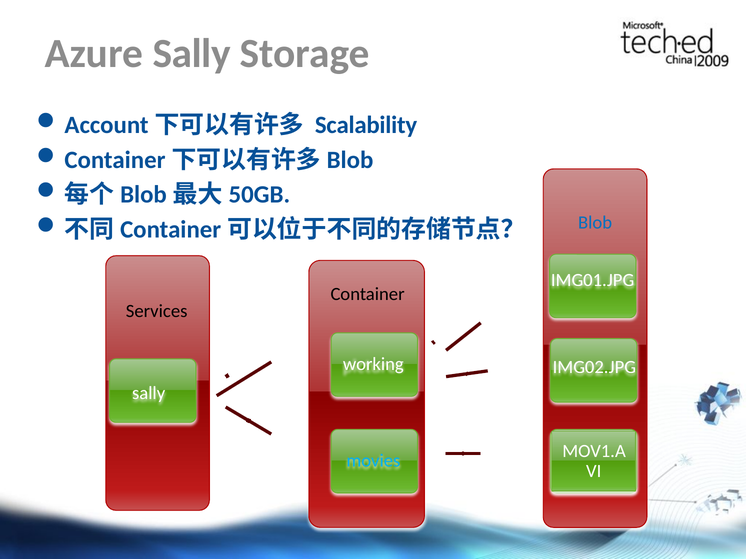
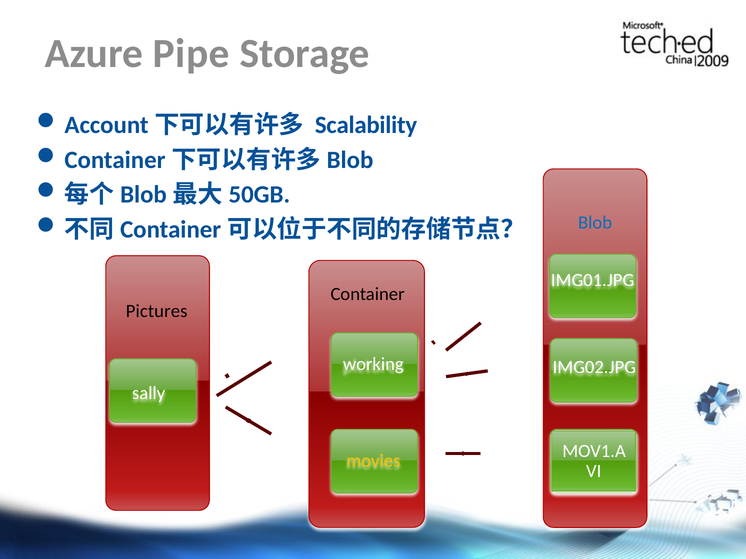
Azure Sally: Sally -> Pipe (191, 54)
Services: Services -> Pictures (157, 311)
movies colour: light blue -> yellow (373, 461)
